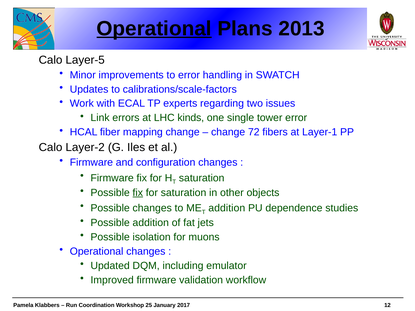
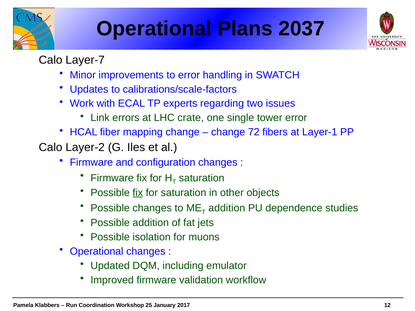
Operational underline: present -> none (154, 29)
2013: 2013 -> 2037 (302, 29)
Layer-5: Layer-5 -> Layer-7 (85, 60)
kinds: kinds -> crate (191, 118)
